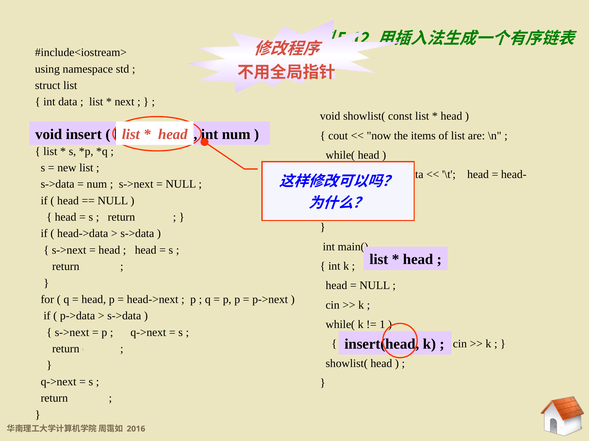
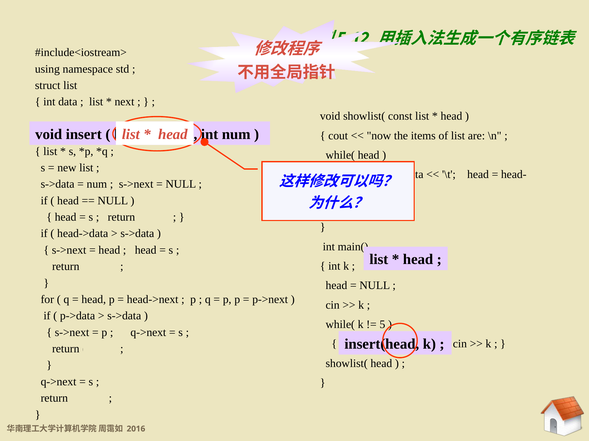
1: 1 -> 5 (382, 325)
